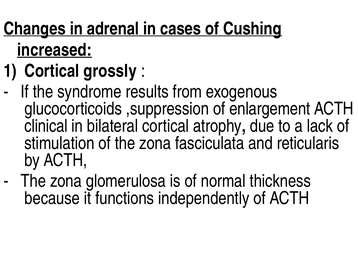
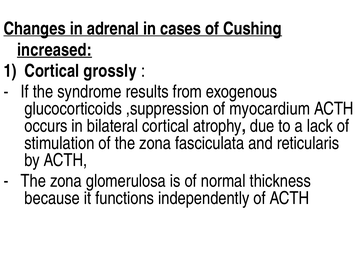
enlargement: enlargement -> myocardium (270, 109)
clinical: clinical -> occurs (46, 126)
